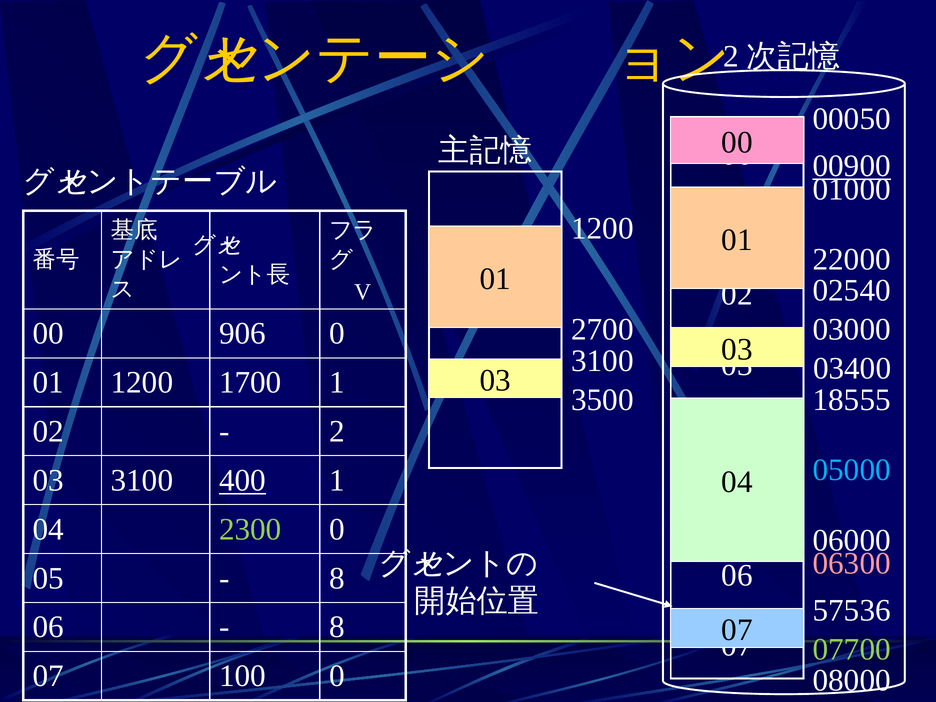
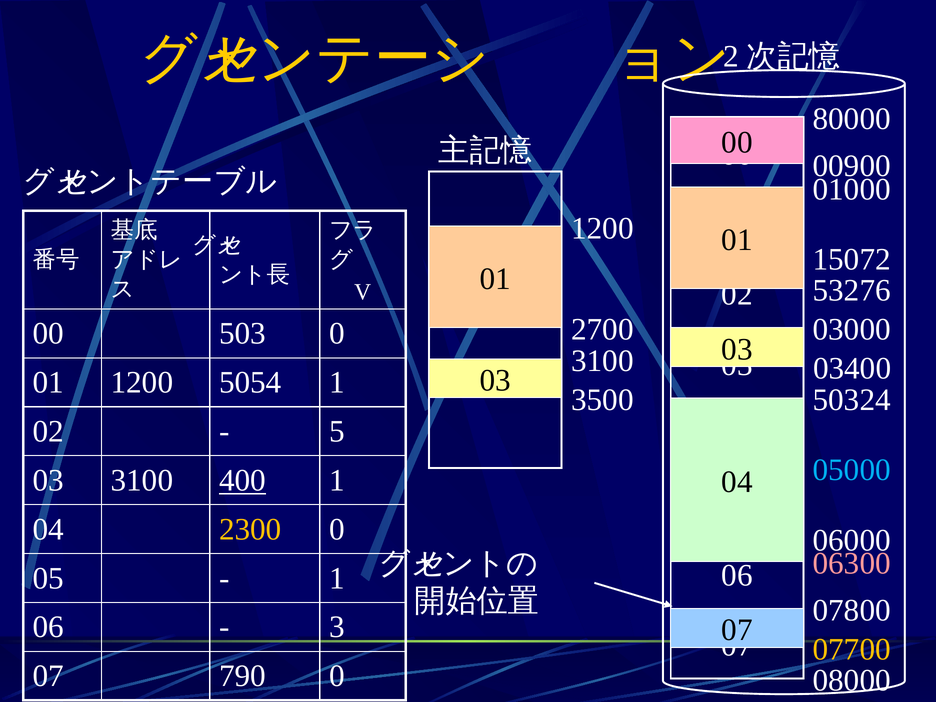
00050: 00050 -> 80000 (852, 119)
00900 underline: present -> none (852, 166)
22000: 22000 -> 15072 (852, 259)
02540: 02540 -> 53276 (852, 291)
906: 906 -> 503 (243, 334)
1700: 1700 -> 5054 (250, 382)
18555: 18555 -> 50324 (852, 400)
2: 2 -> 5 (337, 431)
2300 colour: light green -> yellow (250, 529)
8: 8 -> 1 (337, 578)
57536: 57536 -> 07800 (852, 610)
8: 8 -> 3 (337, 627)
07700 colour: light green -> yellow (852, 649)
100: 100 -> 790 (243, 676)
